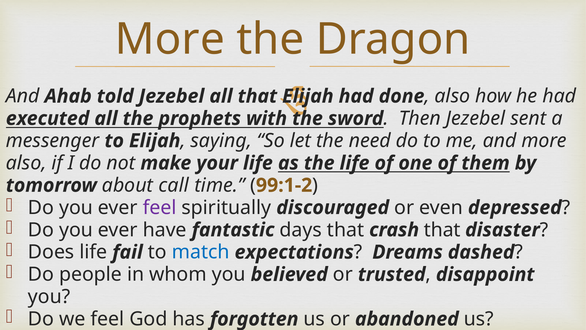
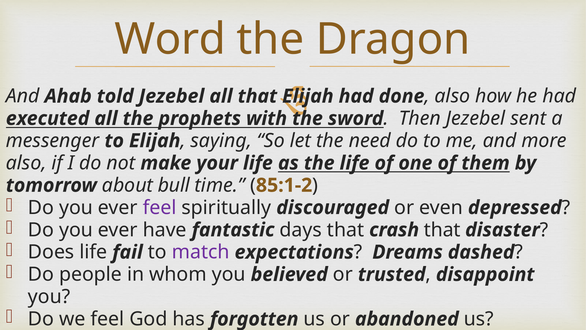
More: More -> Word (170, 39)
call: call -> bull (174, 185)
99:1-2: 99:1-2 -> 85:1-2 (284, 185)
match colour: blue -> purple (201, 252)
